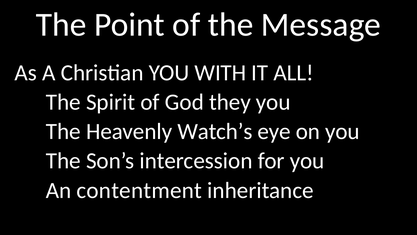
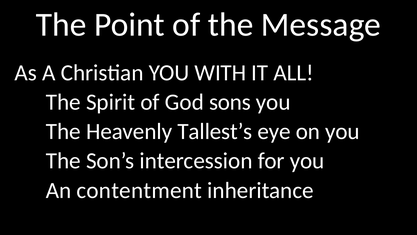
they: they -> sons (230, 102)
Watch’s: Watch’s -> Tallest’s (215, 131)
